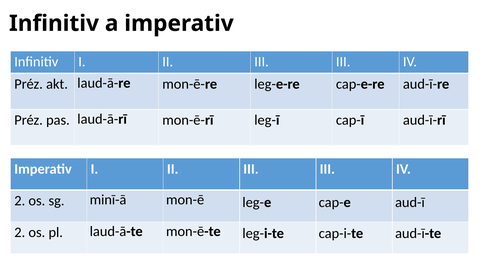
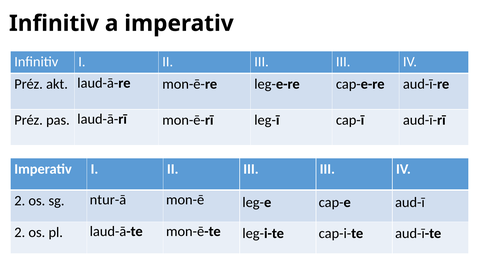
minī-ā: minī-ā -> ntur-ā (108, 200)
